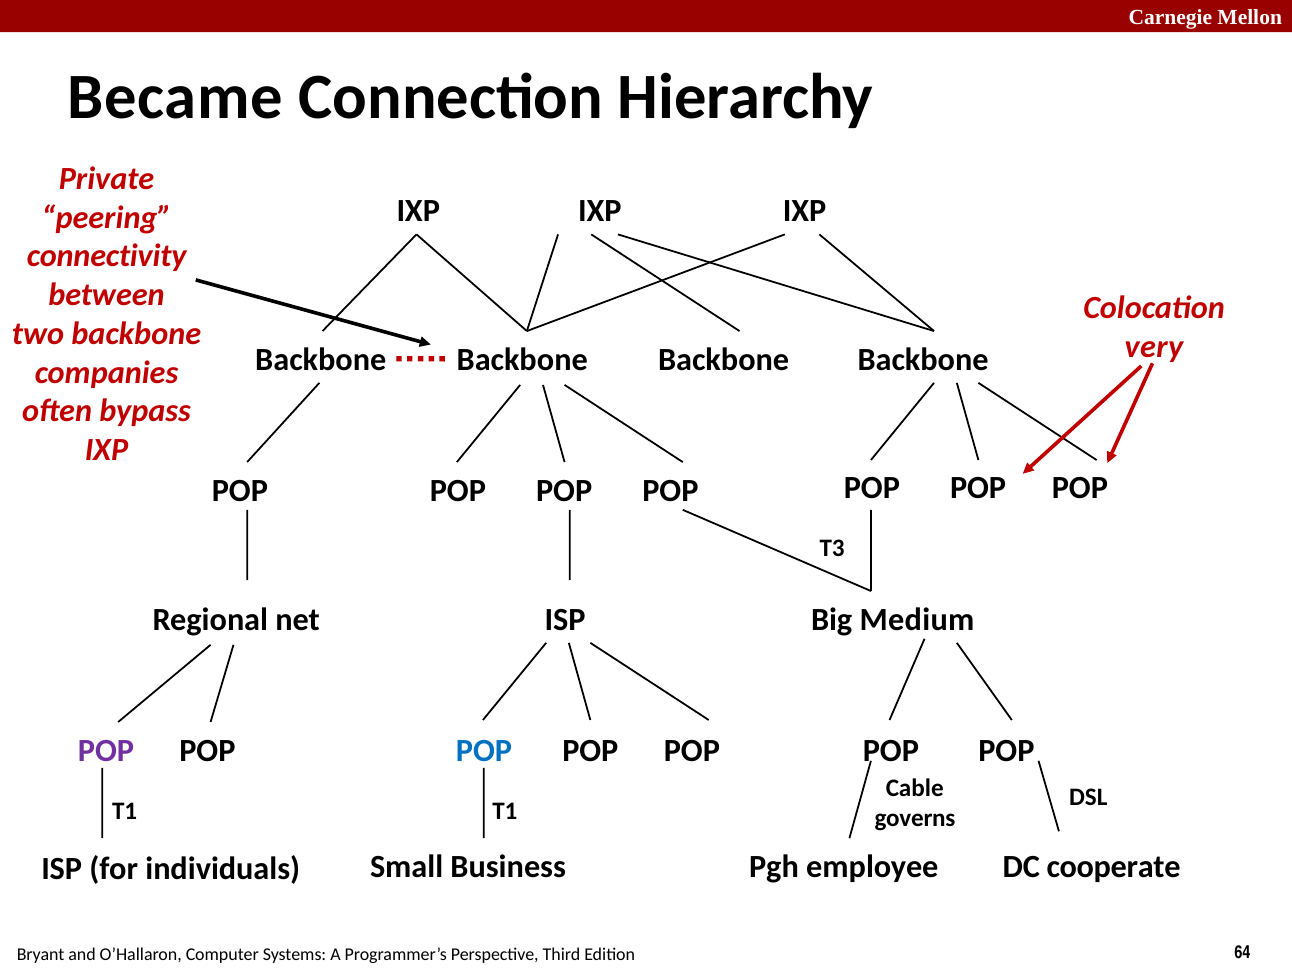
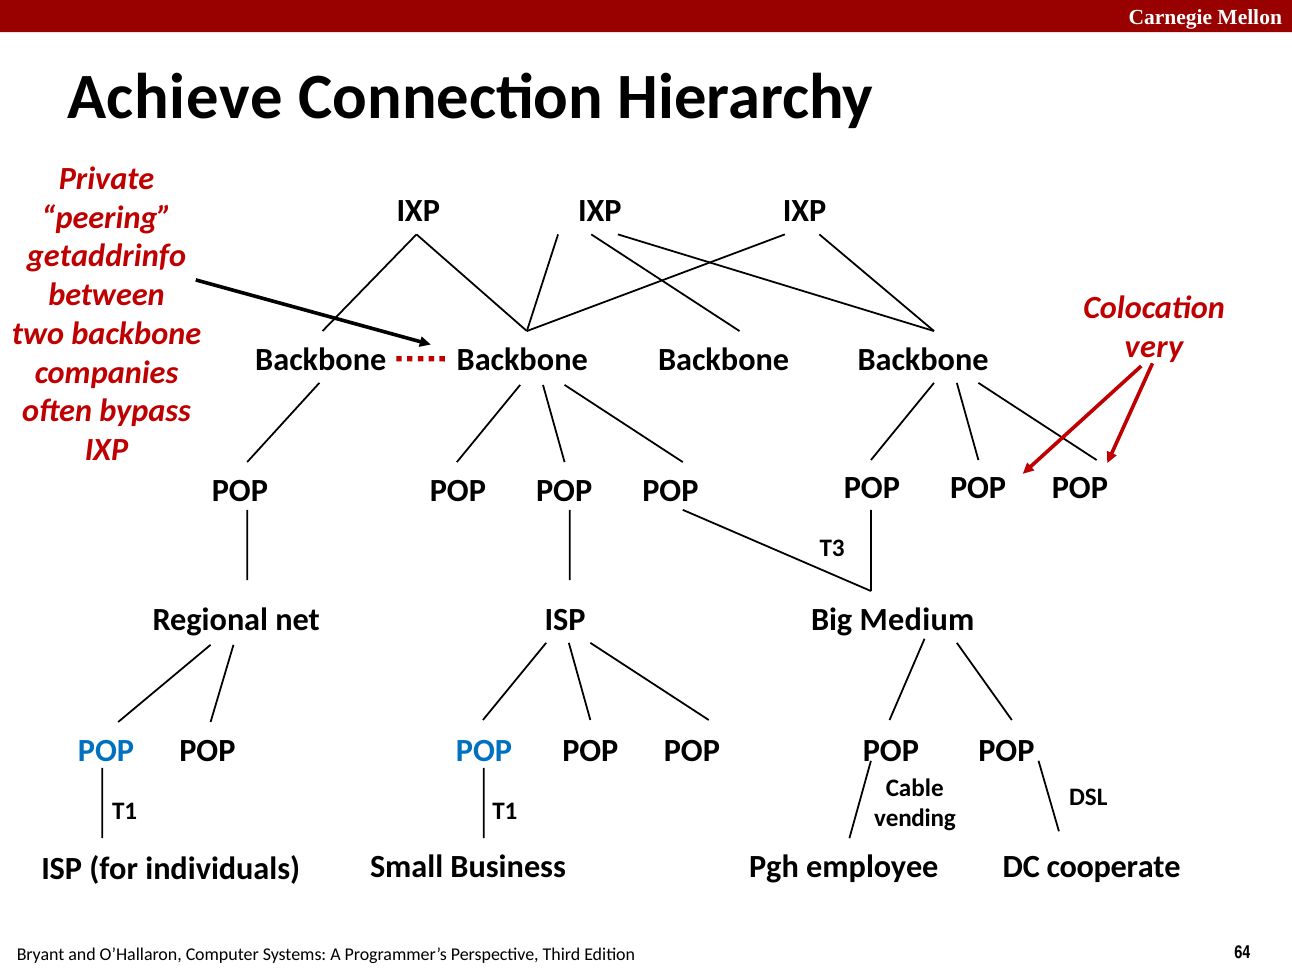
Became: Became -> Achieve (175, 97)
connectivity: connectivity -> getaddrinfo (107, 256)
POP colour: purple -> blue (106, 750)
governs: governs -> vending (915, 818)
